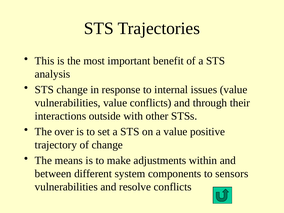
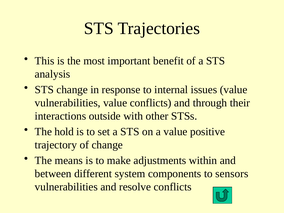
over: over -> hold (64, 132)
